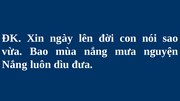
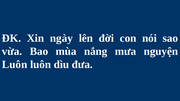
Nắng: Nắng -> Luôn (15, 65)
